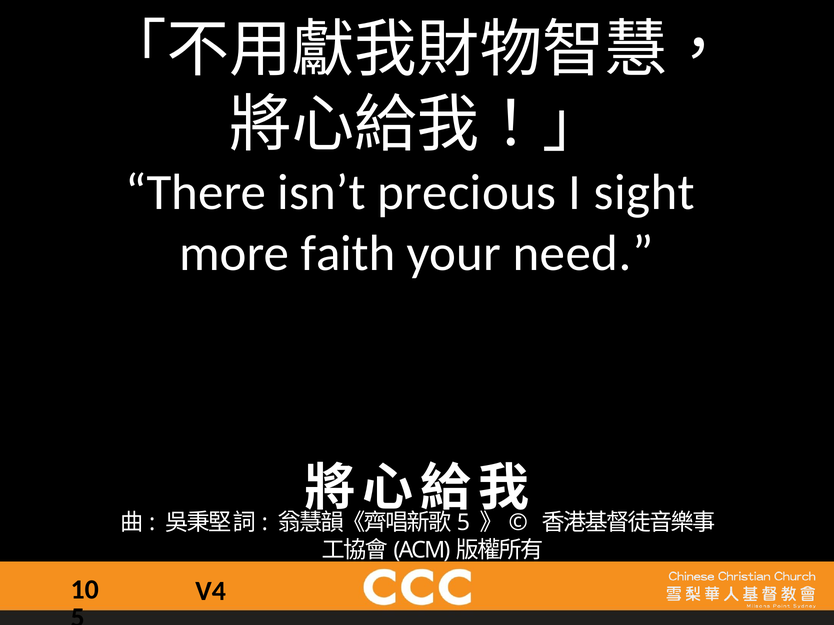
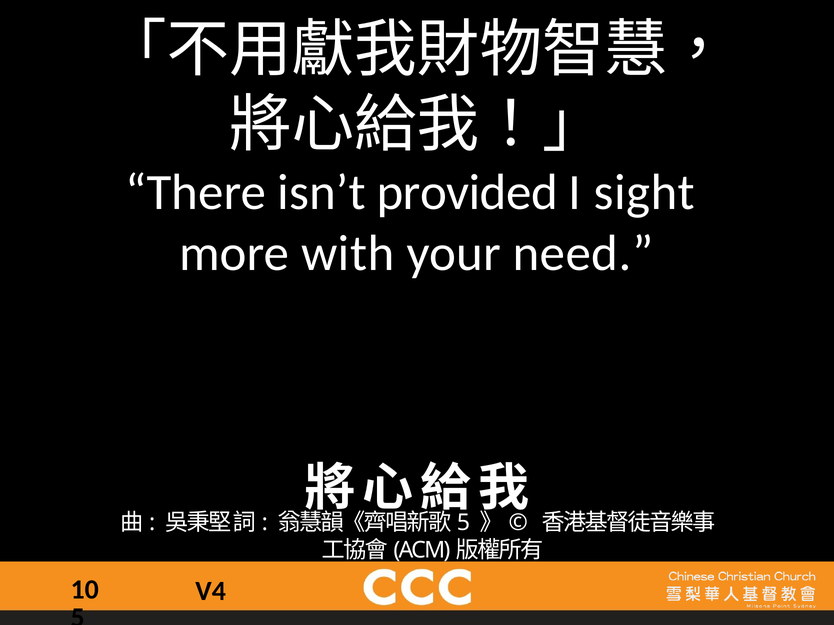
precious: precious -> provided (467, 192)
faith: faith -> with (348, 254)
